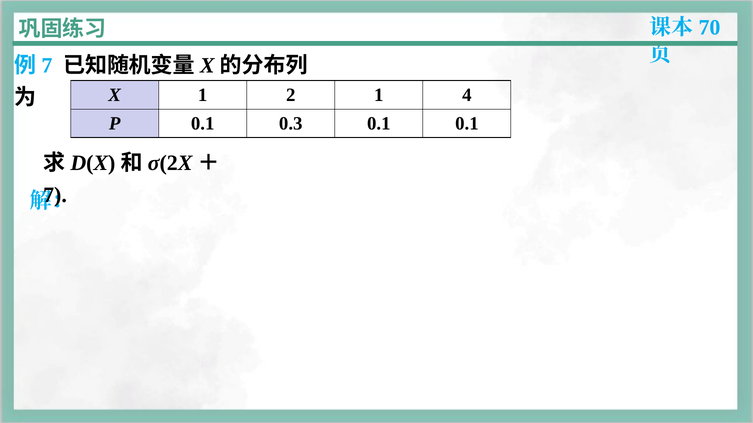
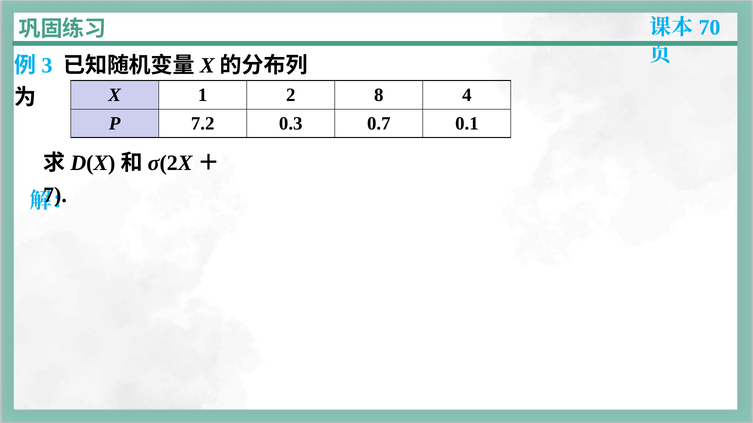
7: 7 -> 3 (47, 66)
2 1: 1 -> 8 (379, 95)
P 0.1: 0.1 -> 7.2 (203, 124)
0.3 0.1: 0.1 -> 0.7 (379, 124)
